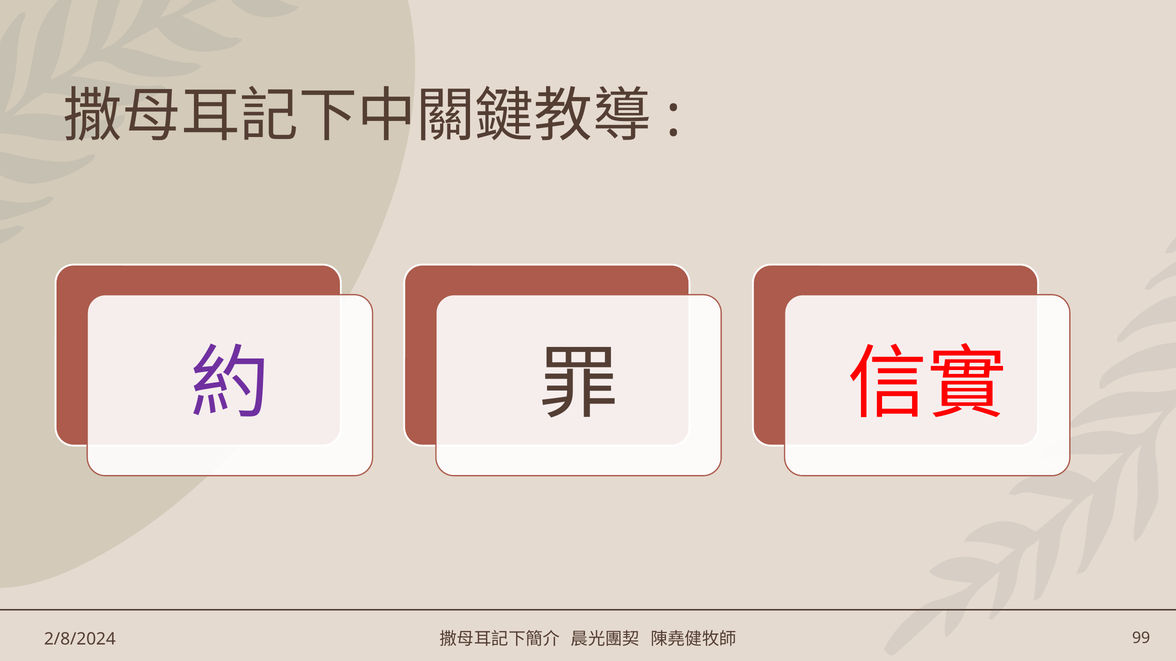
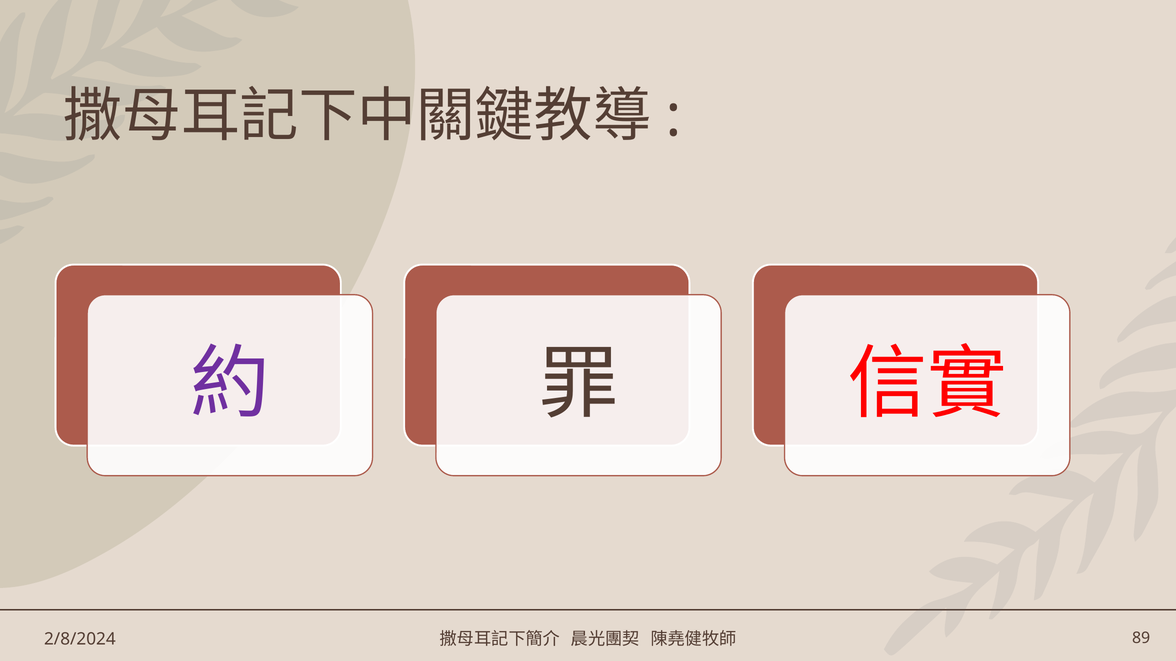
99: 99 -> 89 (1141, 639)
